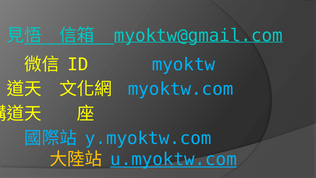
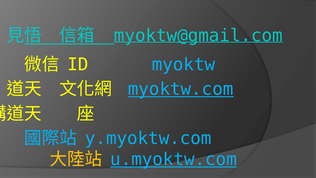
myoktw.com underline: none -> present (181, 89)
